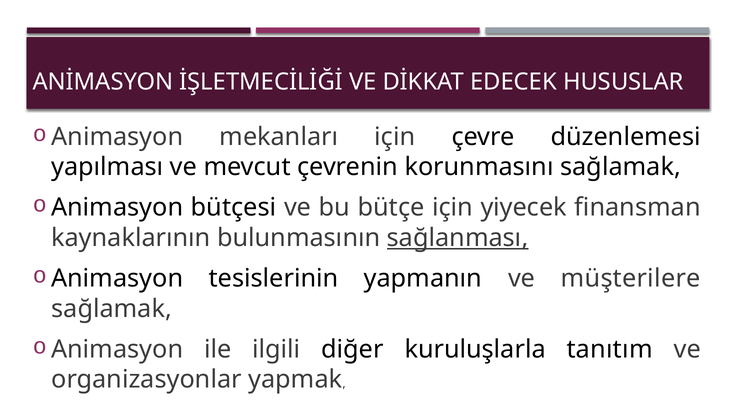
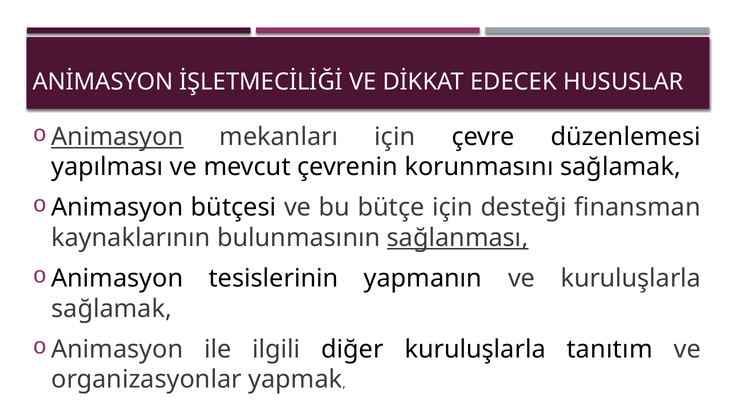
Animasyon underline: none -> present (117, 137)
yiyecek: yiyecek -> desteği (524, 208)
ve müşterilere: müşterilere -> kuruluşlarla (631, 278)
